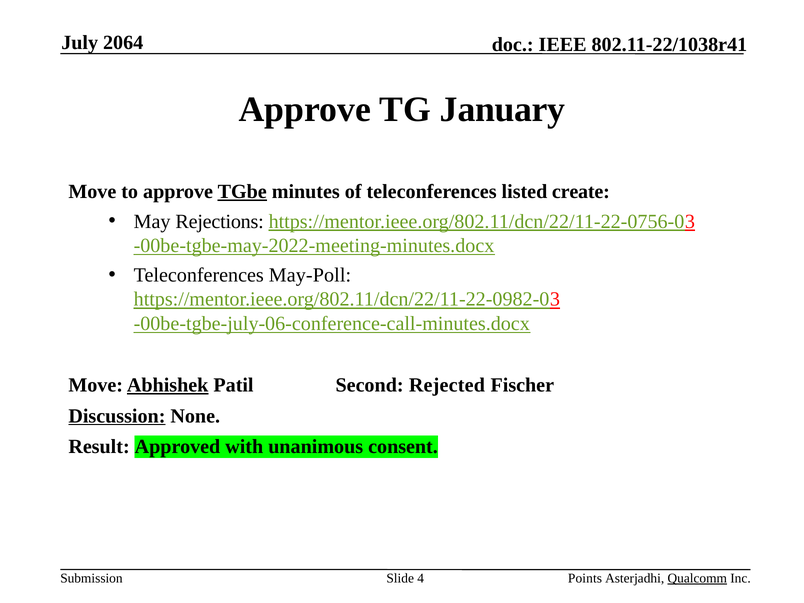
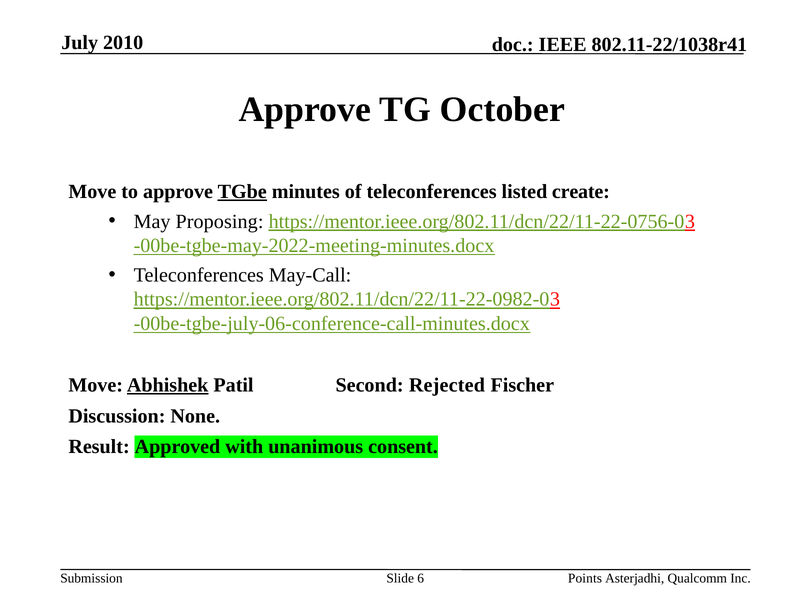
2064: 2064 -> 2010 (123, 43)
January: January -> October (502, 110)
Rejections: Rejections -> Proposing (219, 221)
May-Poll: May-Poll -> May-Call (310, 275)
Discussion underline: present -> none (117, 416)
4: 4 -> 6 (421, 578)
Qualcomm underline: present -> none (697, 578)
